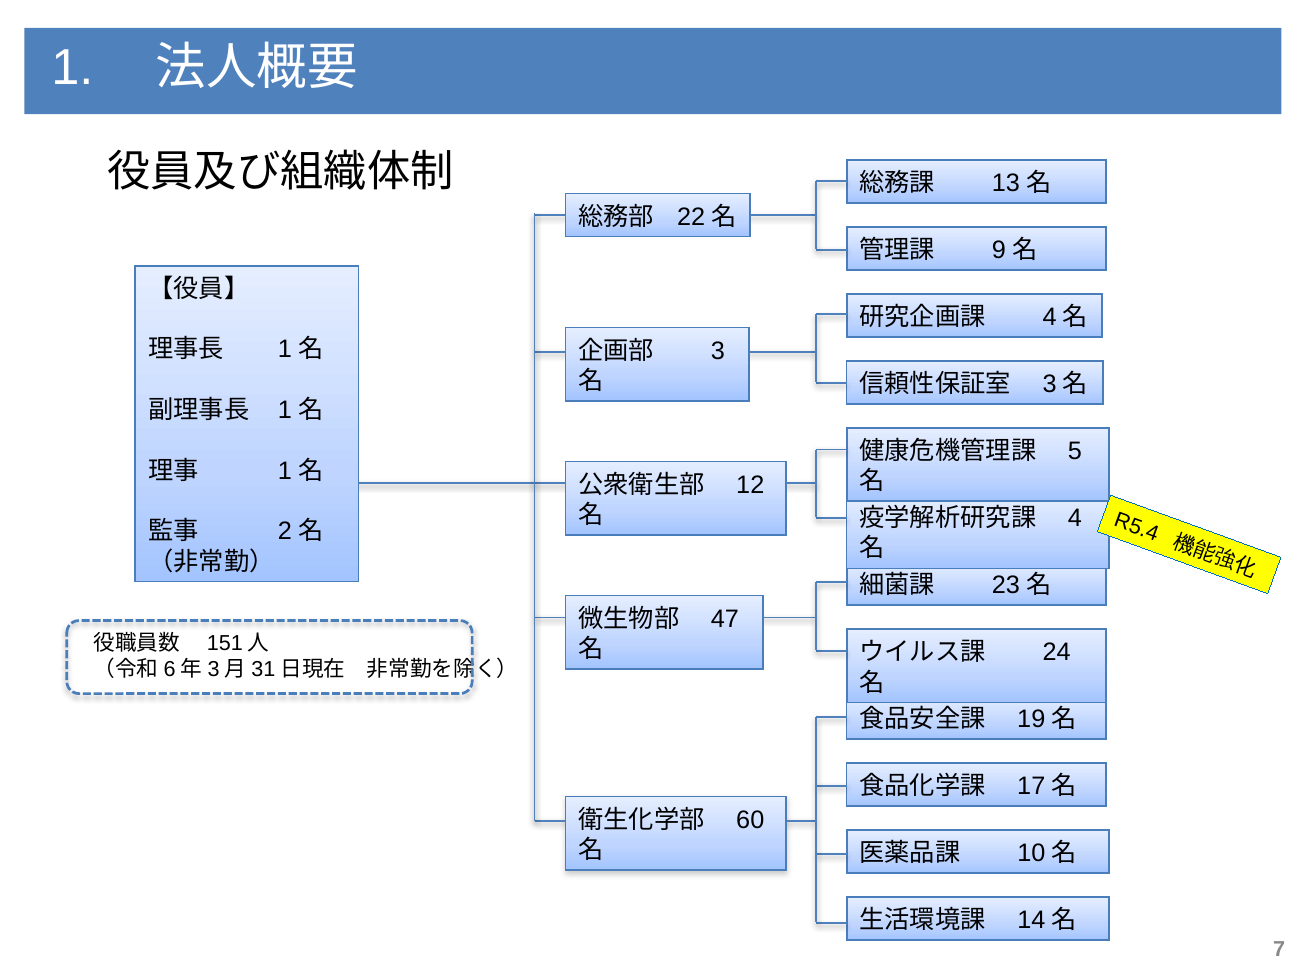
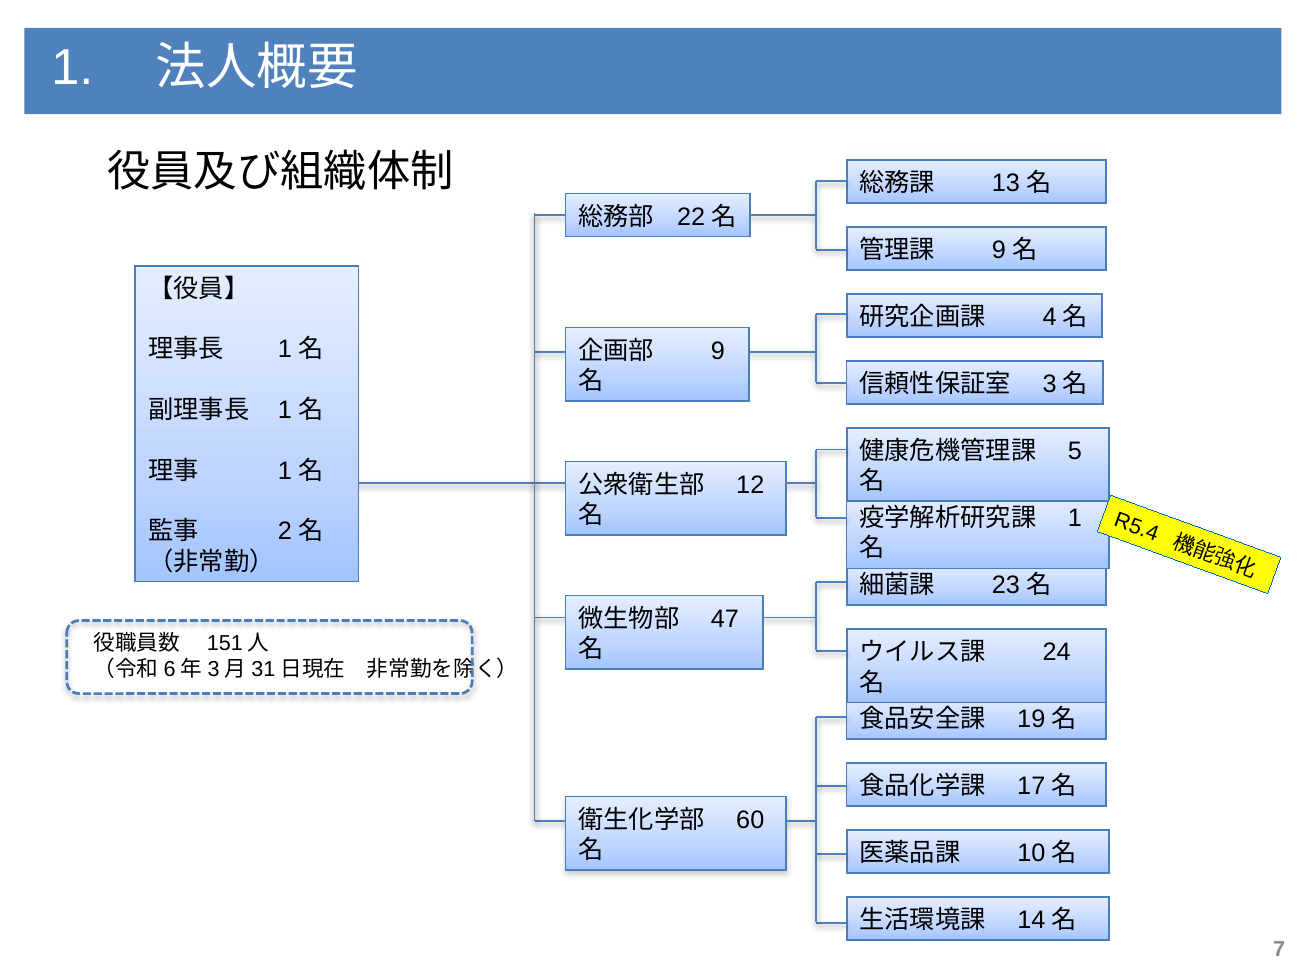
3: 3 -> 9 (718, 351)
4: 4 -> 1 (1075, 518)
